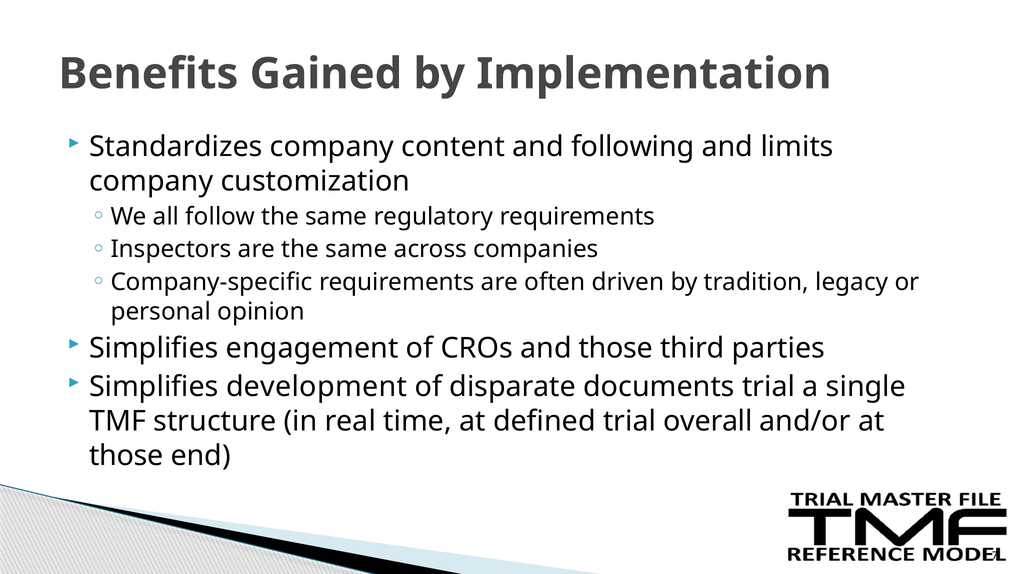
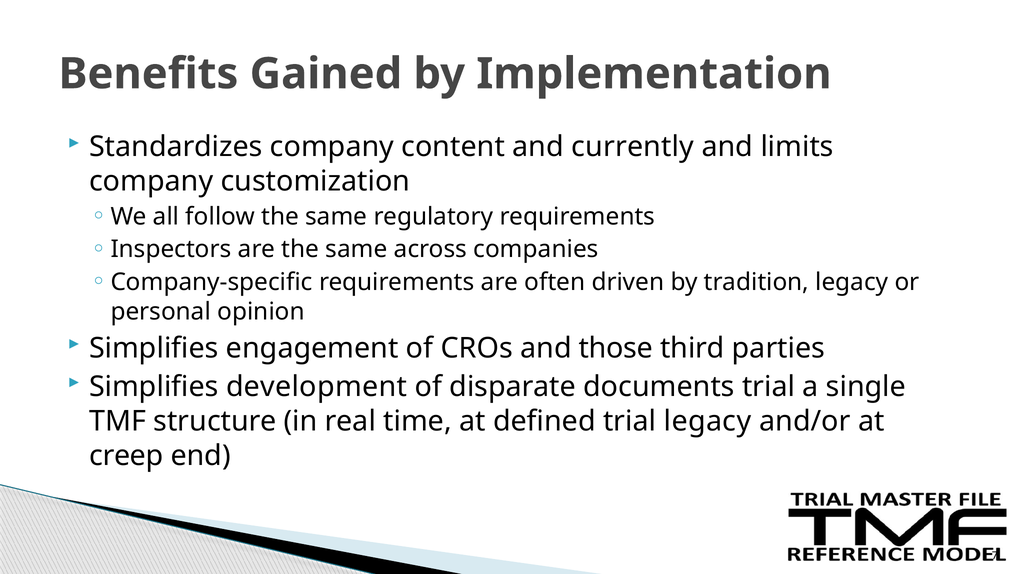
following: following -> currently (633, 147)
trial overall: overall -> legacy (708, 421)
those: those -> creep (126, 456)
